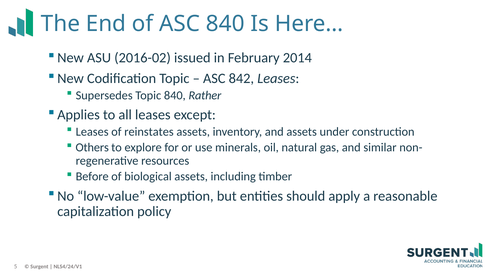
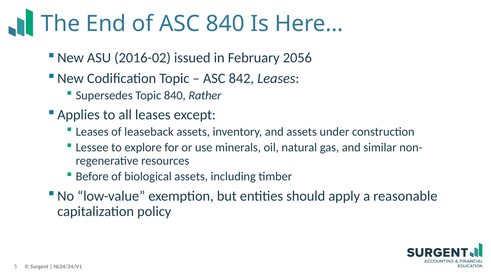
2014: 2014 -> 2056 (297, 58)
reinstates: reinstates -> leaseback (149, 132)
Others: Others -> Lessee (92, 148)
